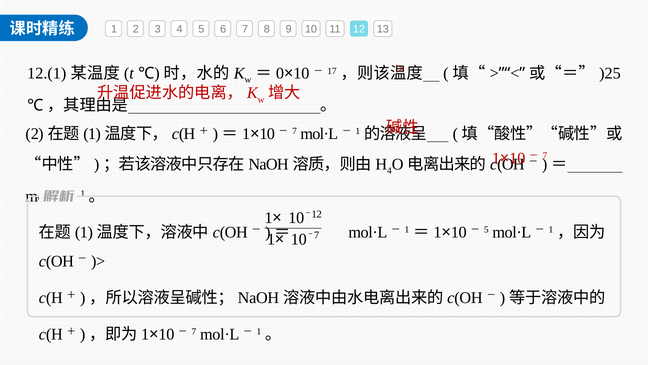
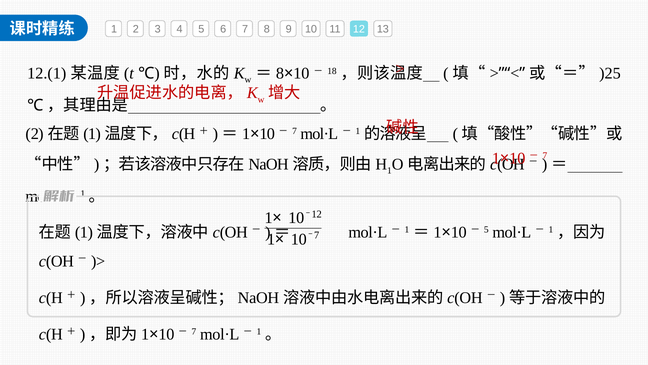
0: 0 -> 8 (280, 73)
17: 17 -> 18 (332, 71)
4: 4 -> 1 (389, 171)
